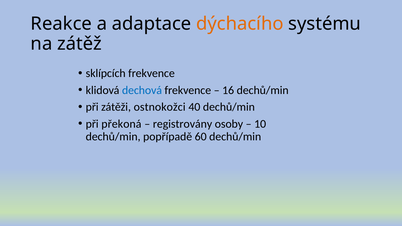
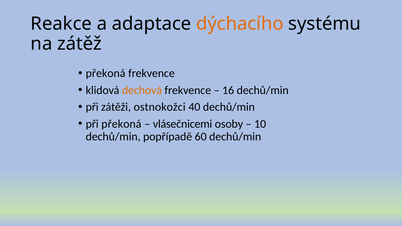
sklípcích: sklípcích -> překoná (106, 73)
dechová colour: blue -> orange (142, 90)
registrovány: registrovány -> vlásečnicemi (183, 124)
